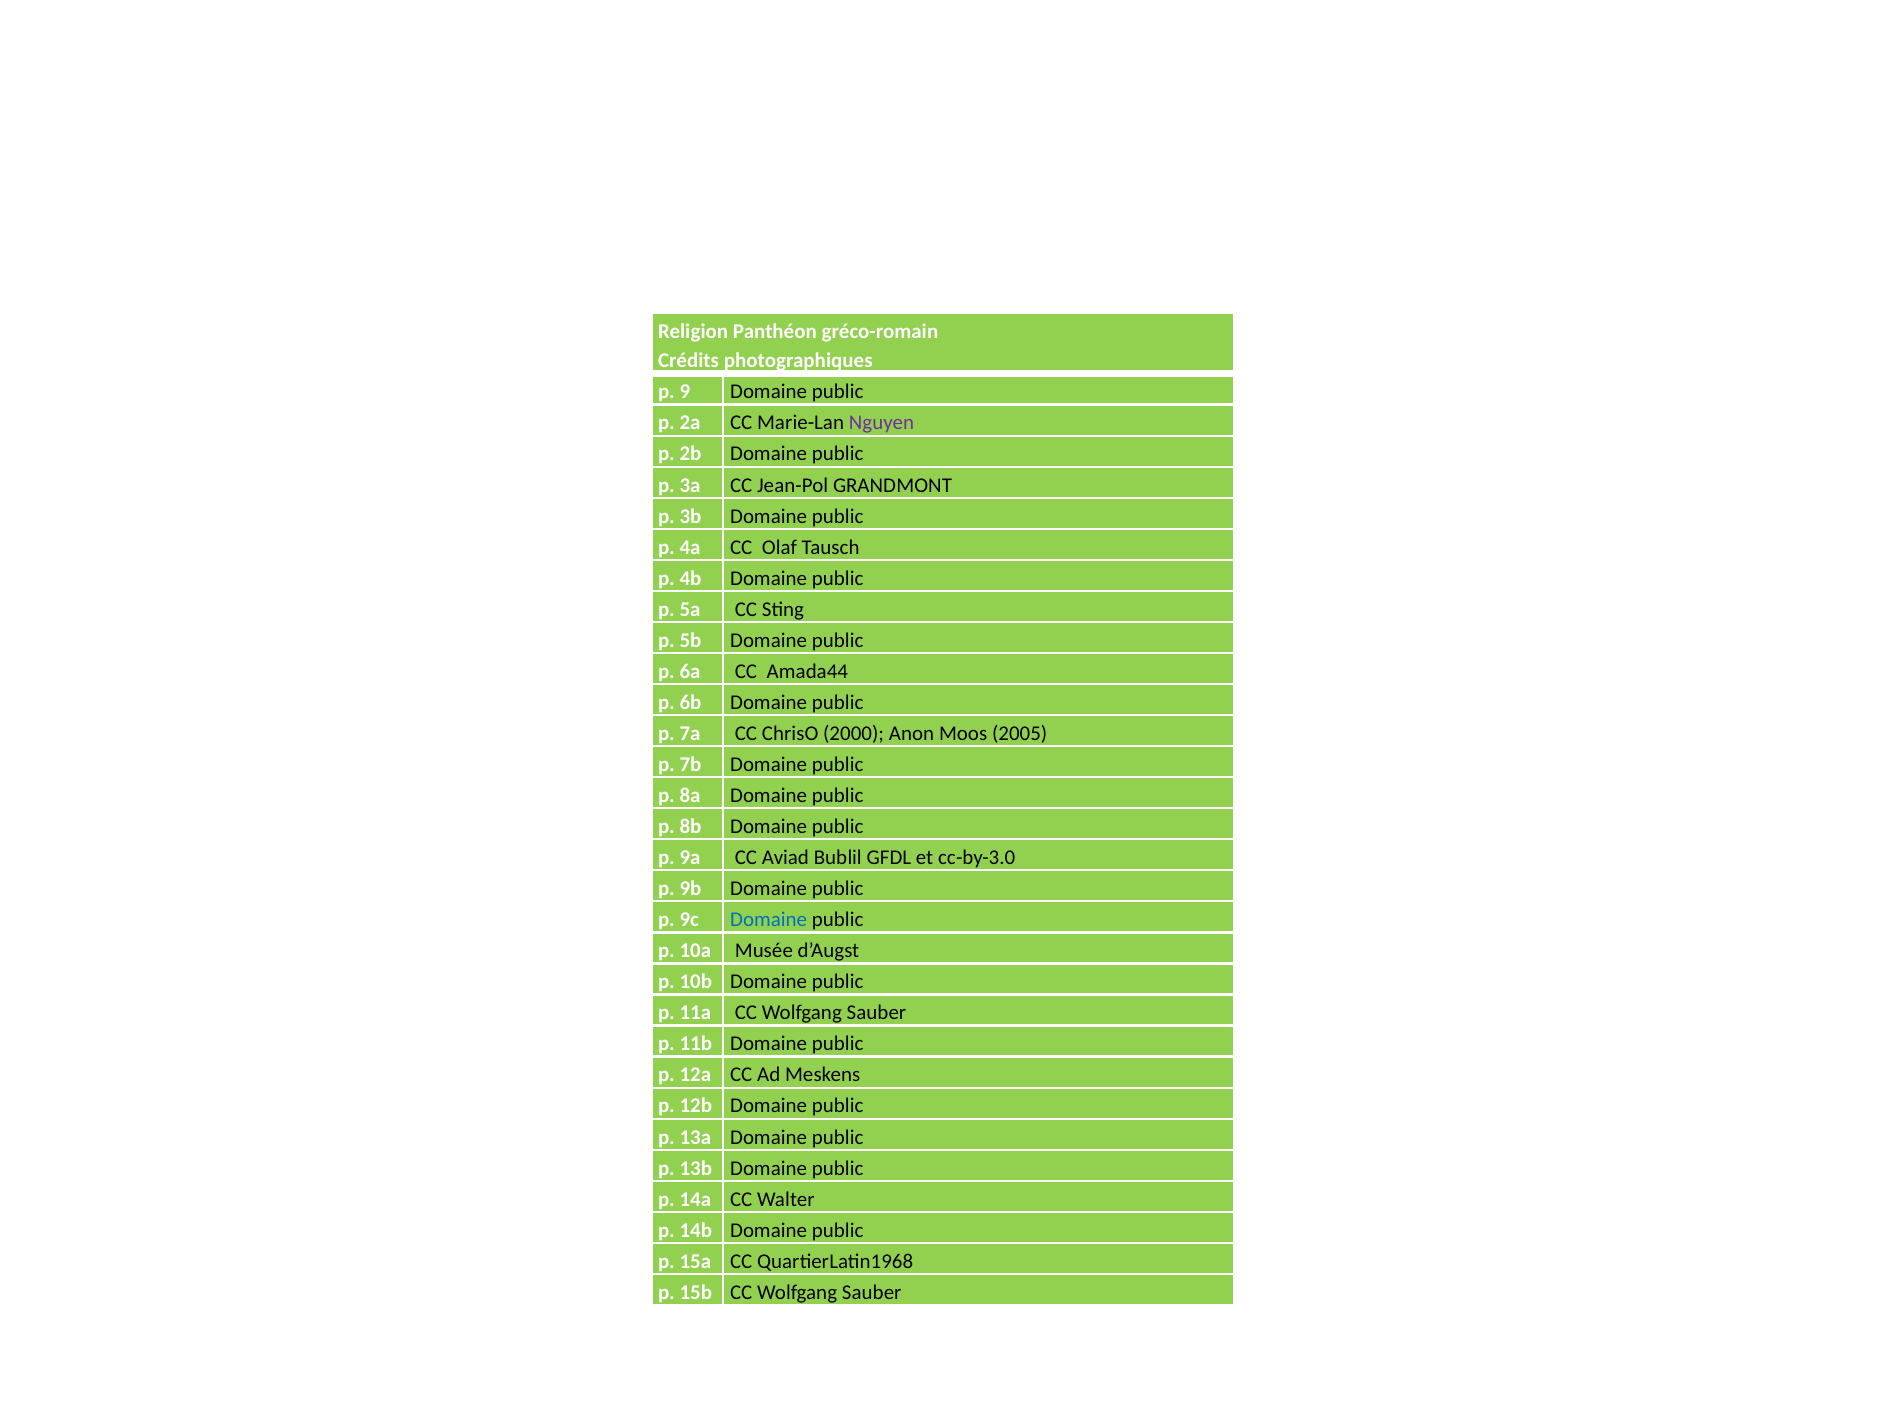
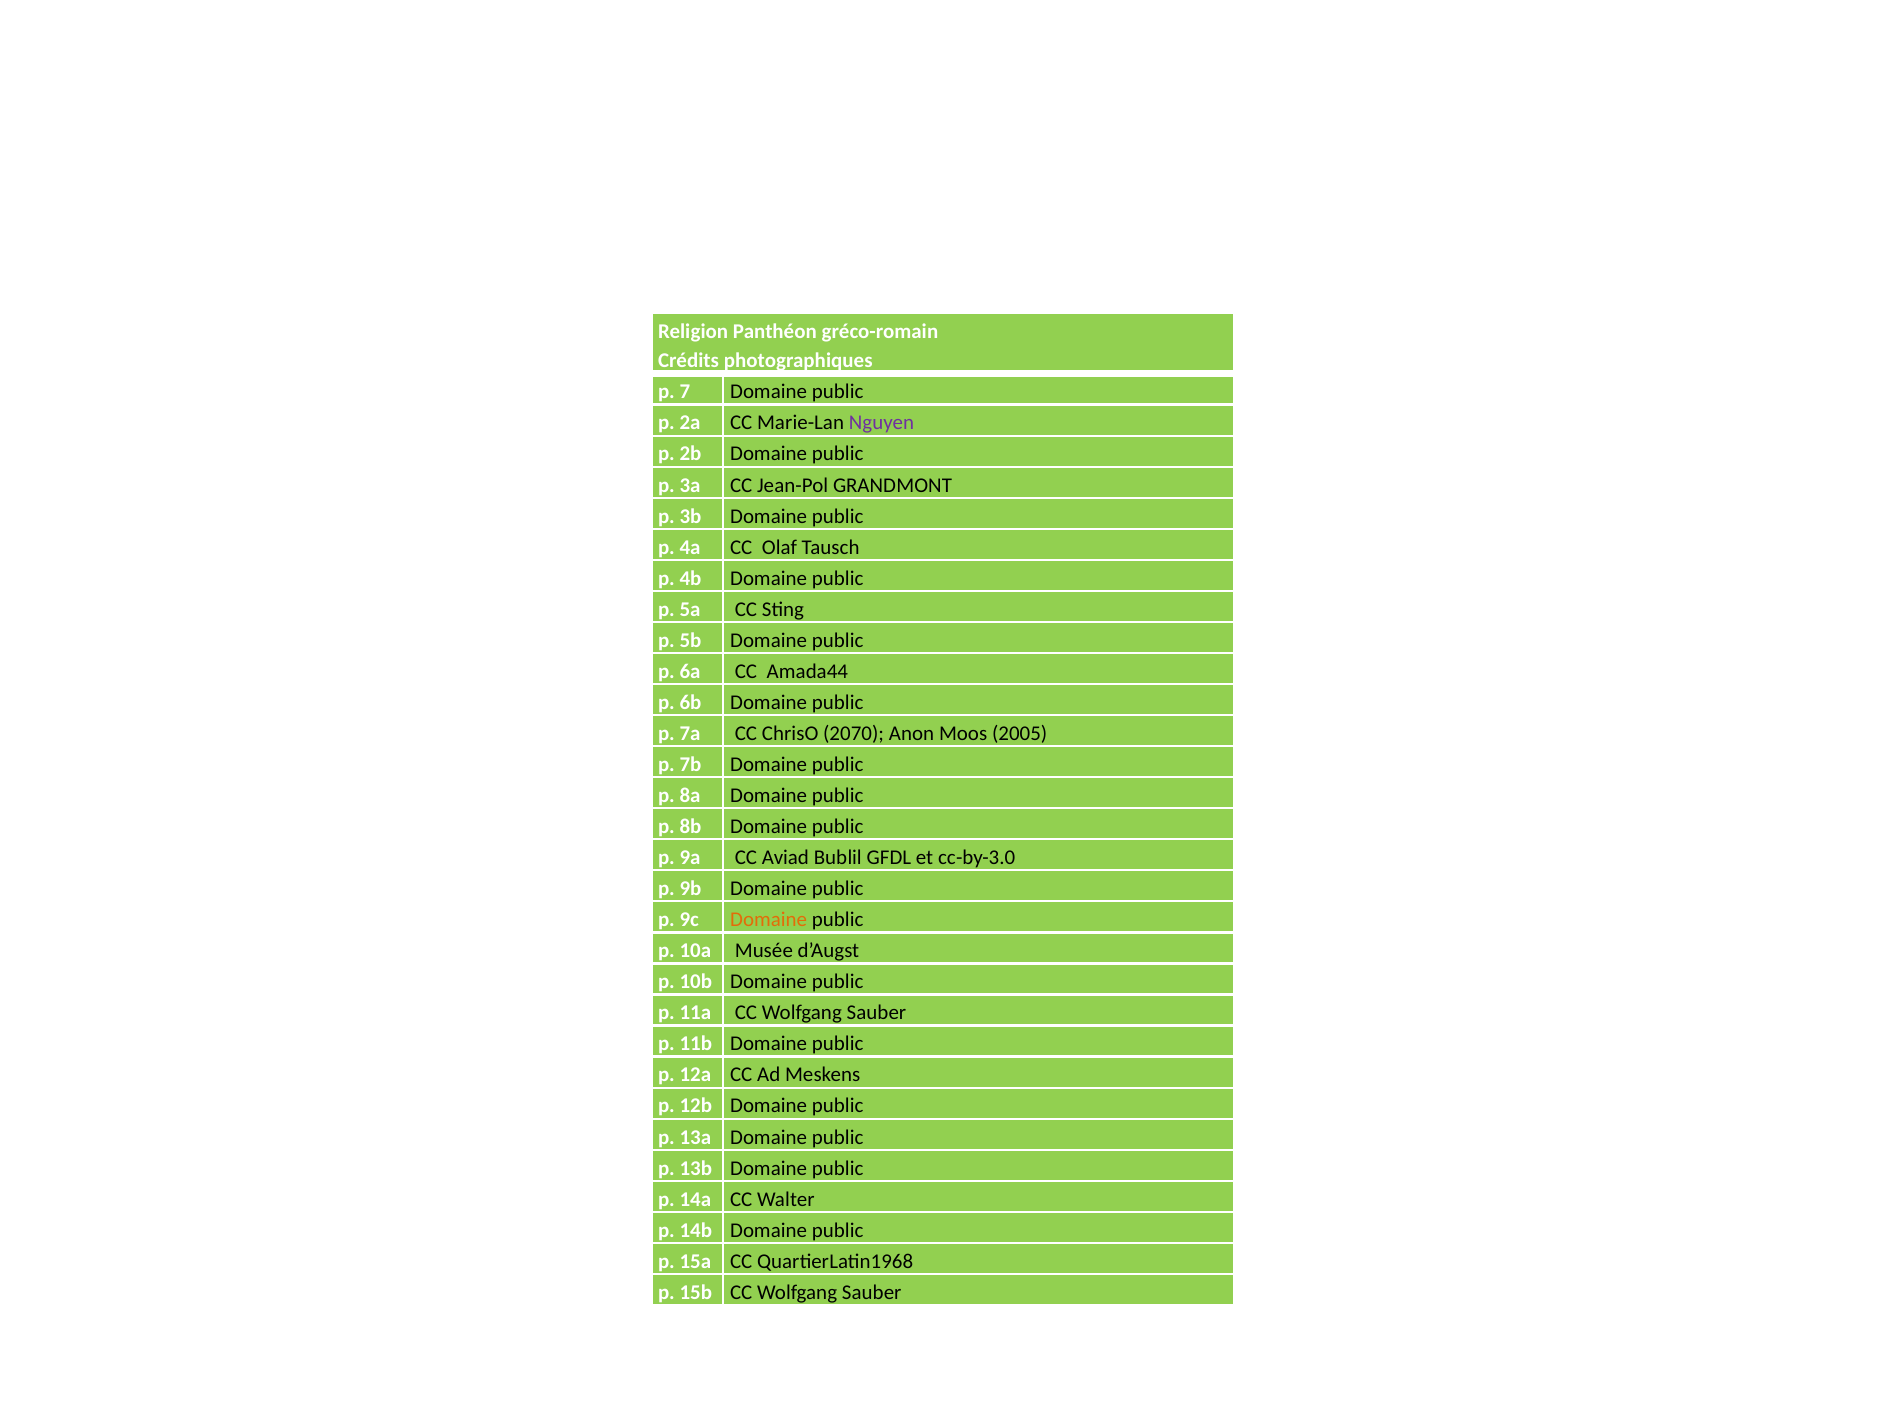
9: 9 -> 7 (685, 392)
2000: 2000 -> 2070 (854, 733)
Domaine colour: blue -> orange (769, 919)
